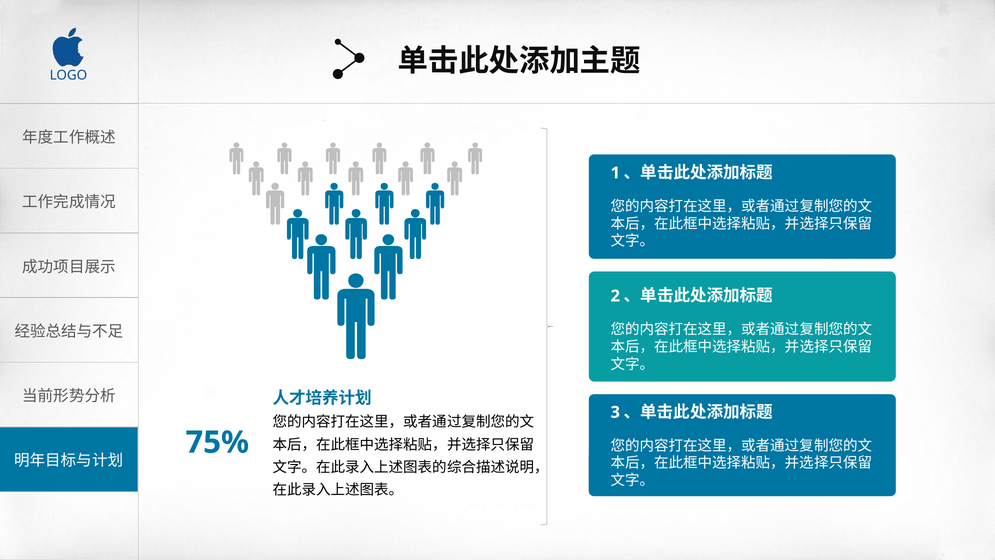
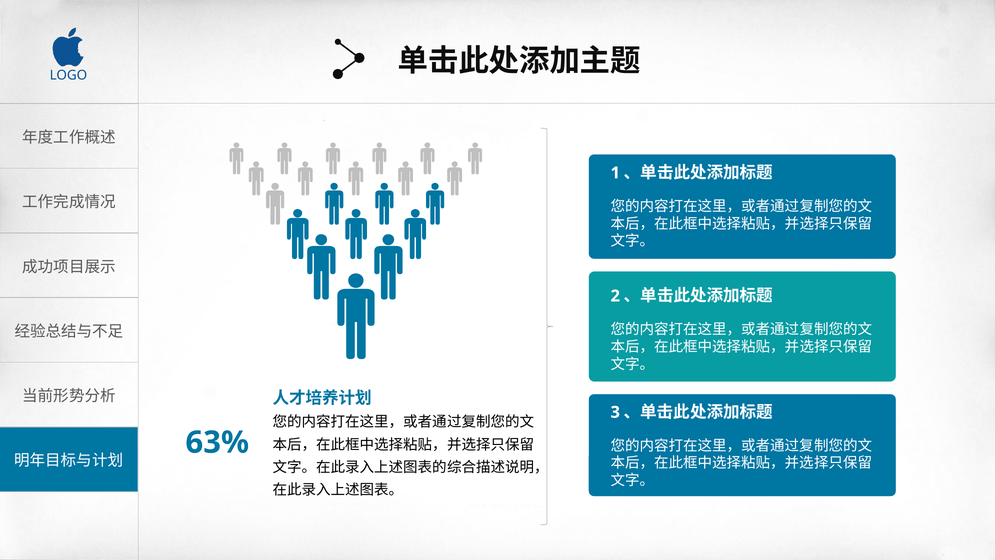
75%: 75% -> 63% (217, 442)
